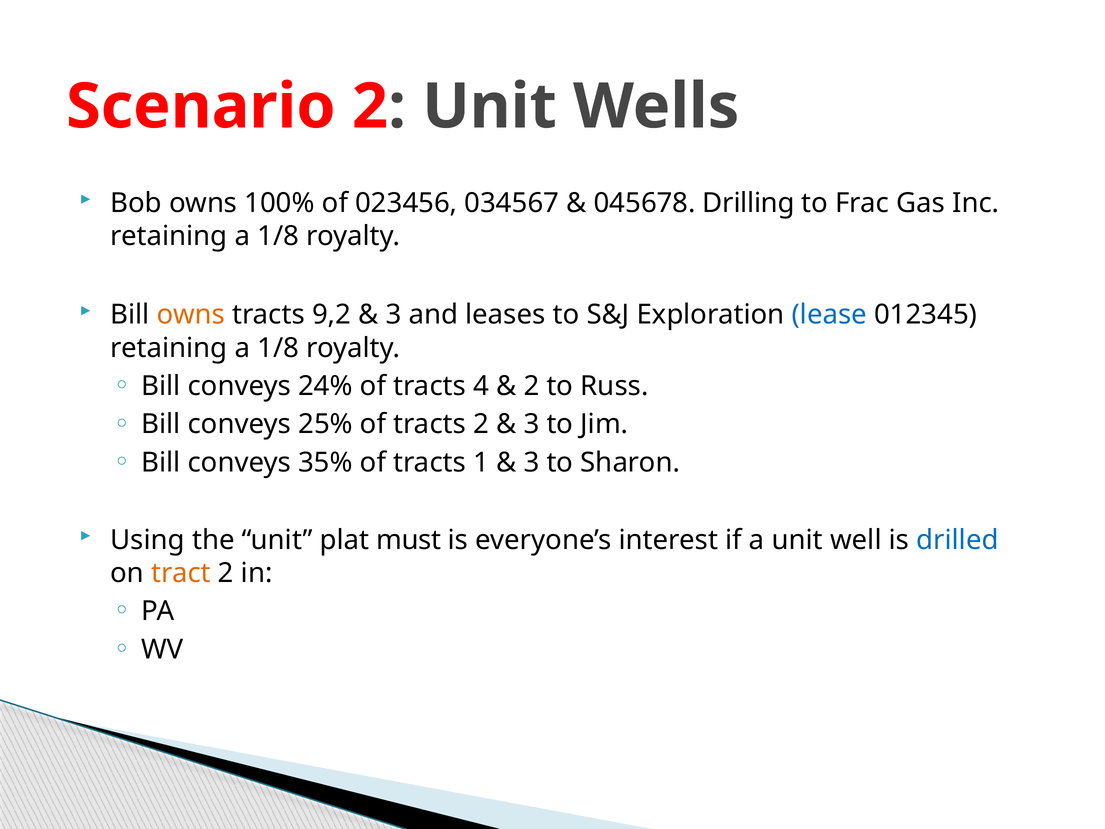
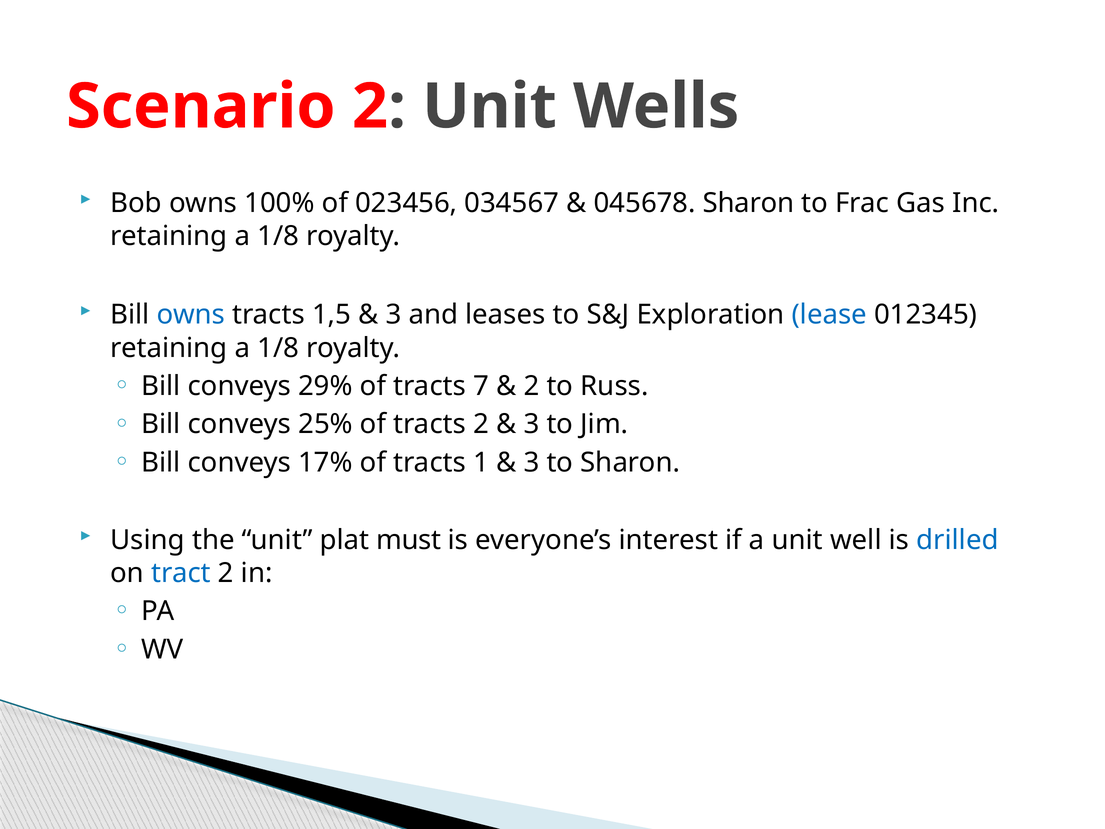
045678 Drilling: Drilling -> Sharon (749, 203)
owns colour: orange -> blue (191, 315)
9,2: 9,2 -> 1,5 (332, 315)
24%: 24% -> 29% (325, 386)
4: 4 -> 7 (481, 386)
35%: 35% -> 17% (325, 462)
tract colour: orange -> blue (181, 573)
